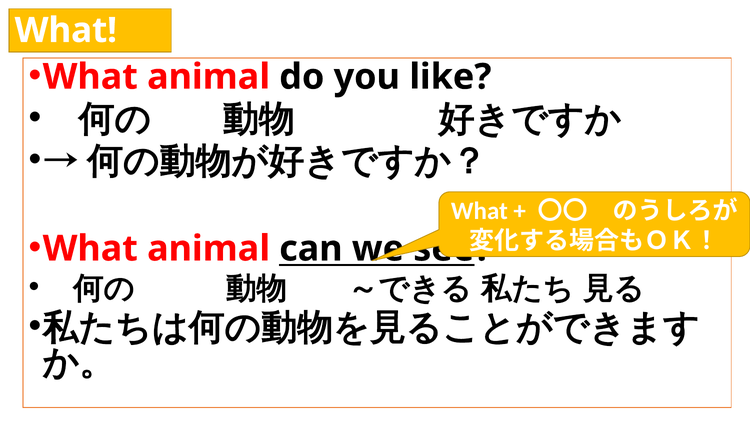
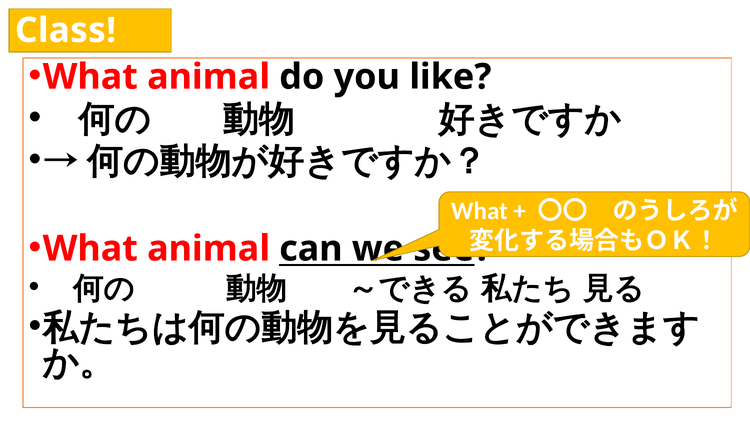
What: What -> Class (66, 30)
